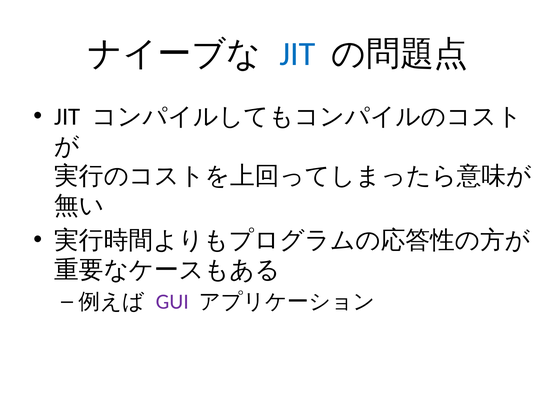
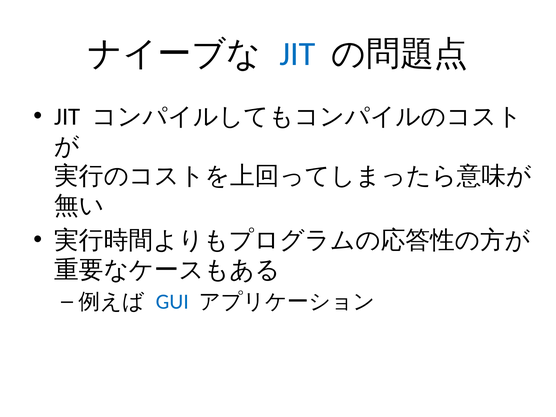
GUI colour: purple -> blue (172, 302)
